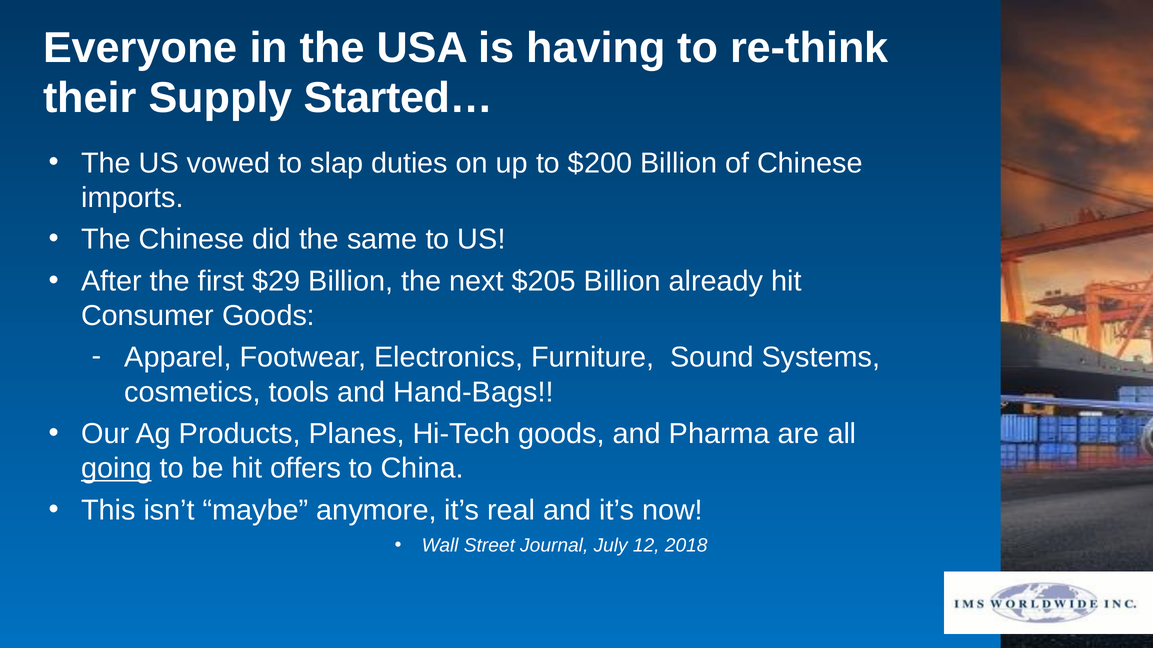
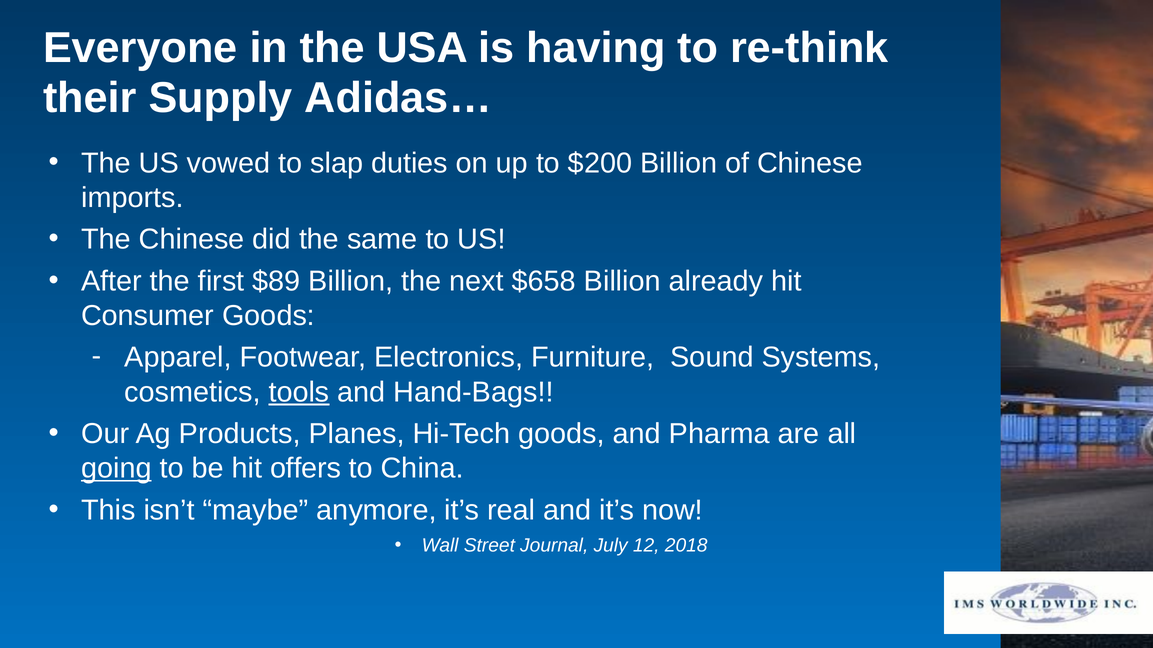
Started…: Started… -> Adidas… (398, 98)
$29: $29 -> $89 (276, 281)
$205: $205 -> $658 (544, 281)
tools underline: none -> present (299, 392)
